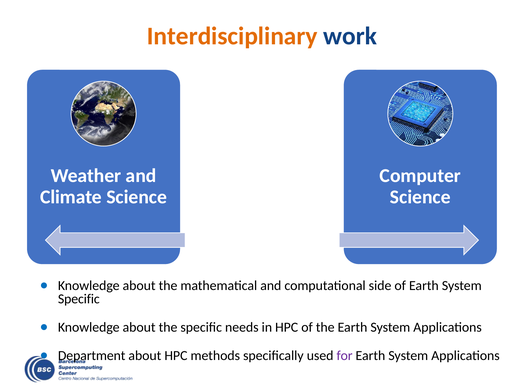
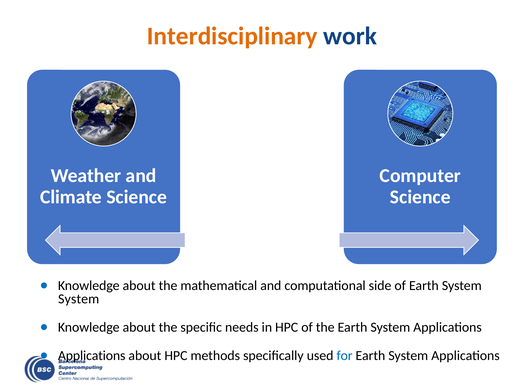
Specific: Specific -> System (79, 299)
Department: Department -> Applications (92, 356)
for colour: purple -> blue (345, 356)
